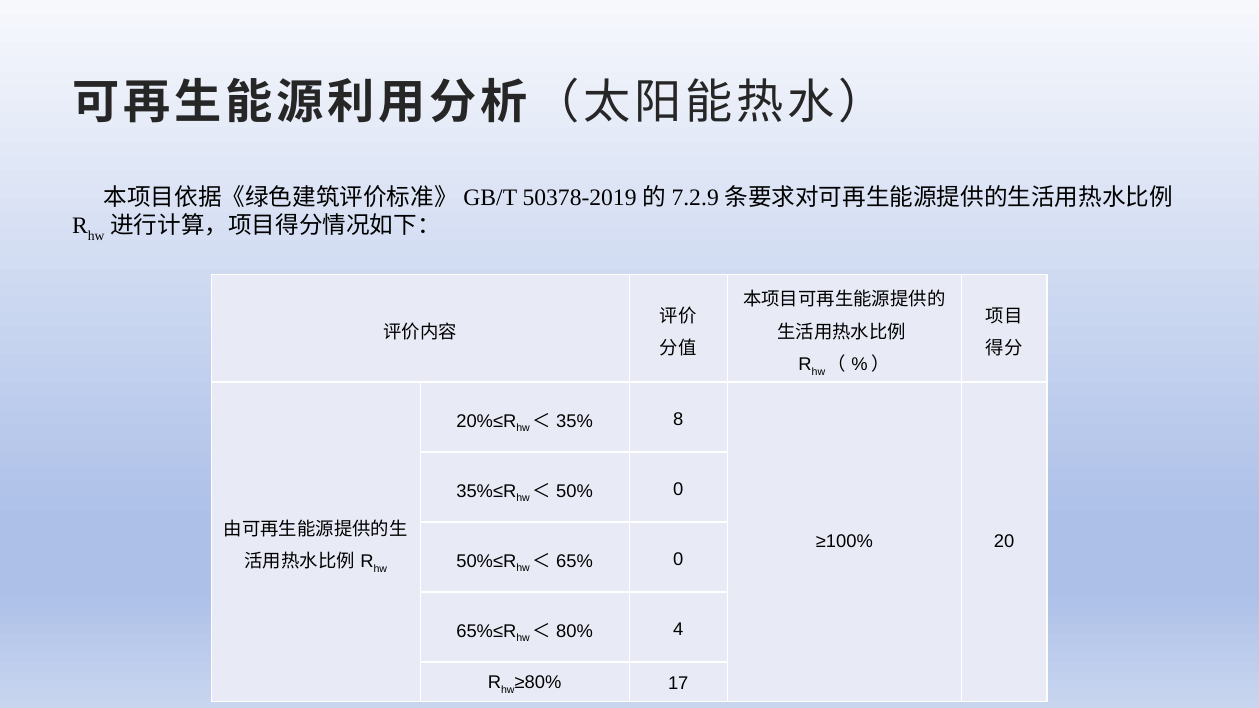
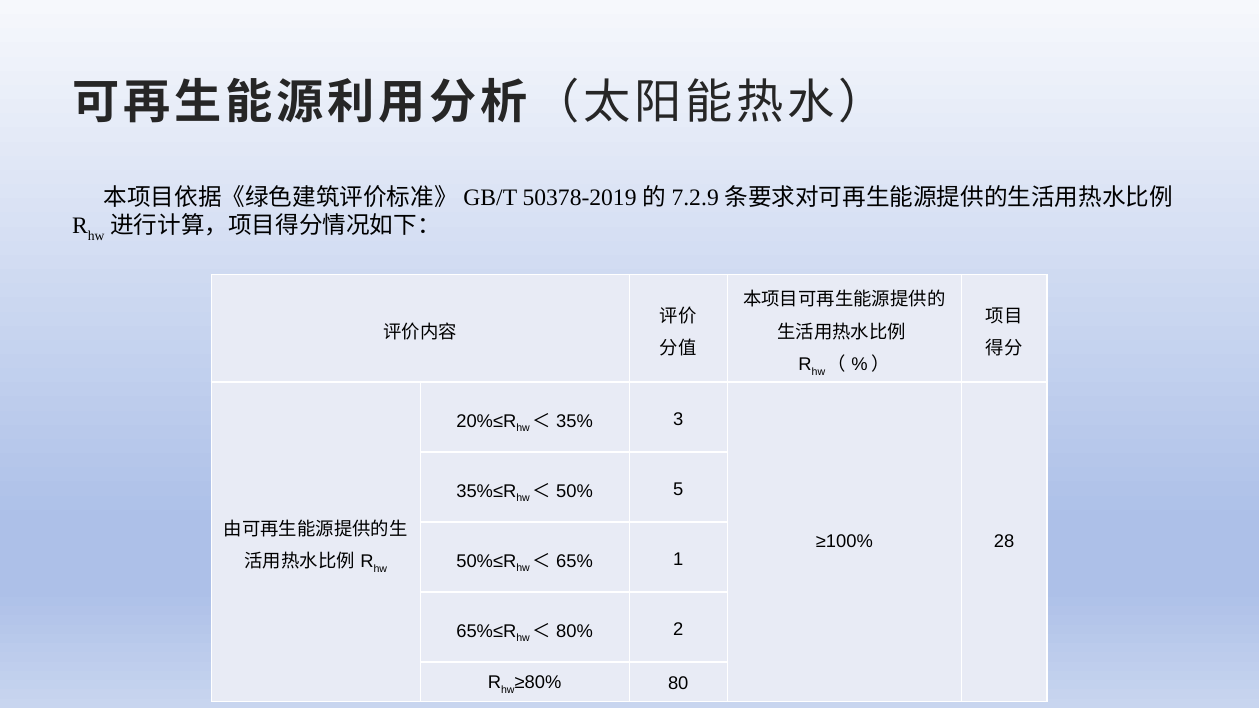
8: 8 -> 3 (678, 419)
0: 0 -> 5 (678, 489)
20: 20 -> 28 (1004, 542)
0: 0 -> 1 (678, 559)
4: 4 -> 2 (678, 629)
17: 17 -> 80 (678, 684)
